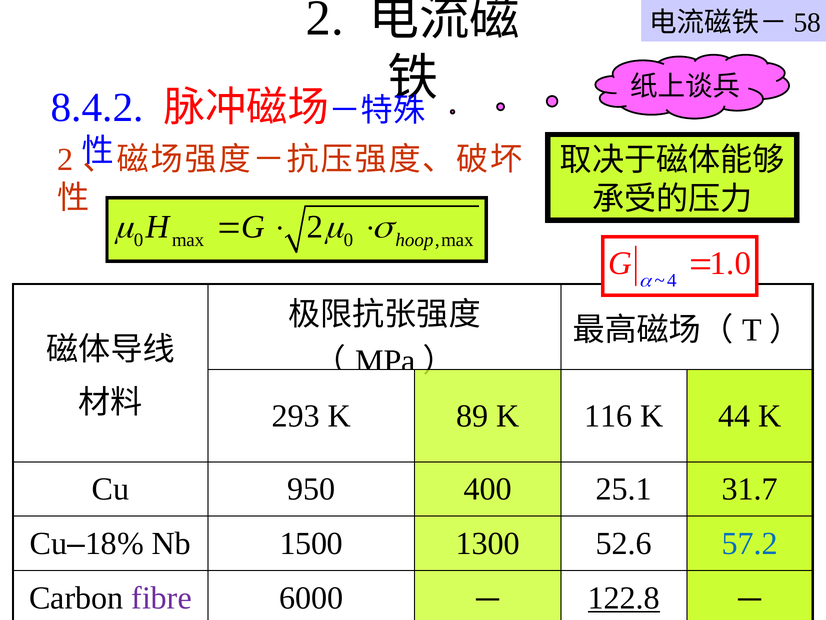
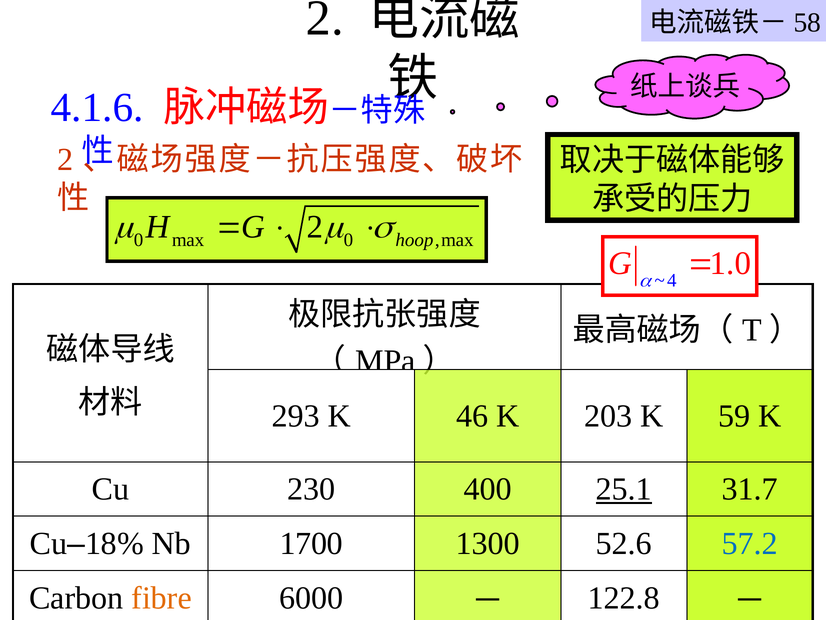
8.4.2: 8.4.2 -> 4.1.6 (97, 107)
89: 89 -> 46 (472, 416)
116: 116 -> 203 (608, 416)
44: 44 -> 59 (734, 416)
950: 950 -> 230 (311, 489)
25.1 underline: none -> present (624, 489)
1500: 1500 -> 1700 (311, 543)
fibre colour: purple -> orange (162, 597)
122.8 underline: present -> none (624, 597)
